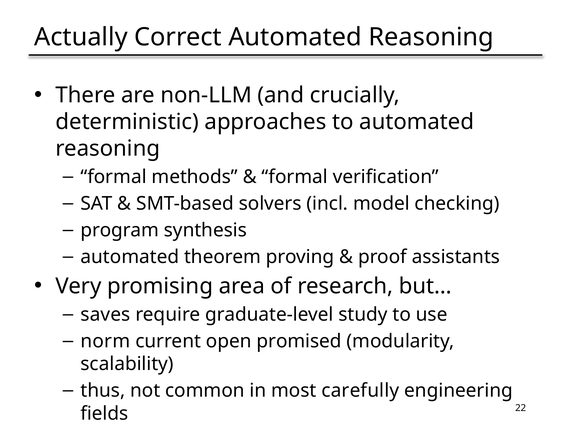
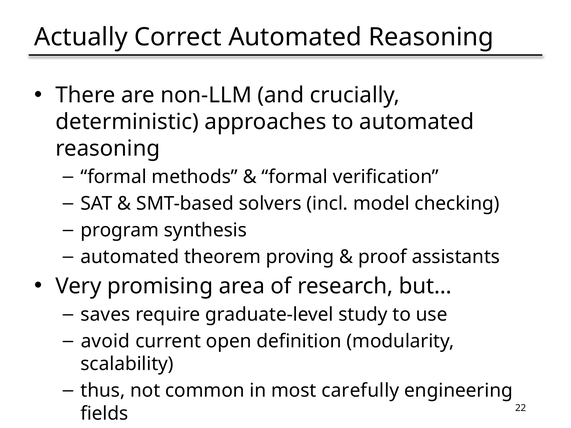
norm: norm -> avoid (105, 341)
promised: promised -> definition (299, 341)
